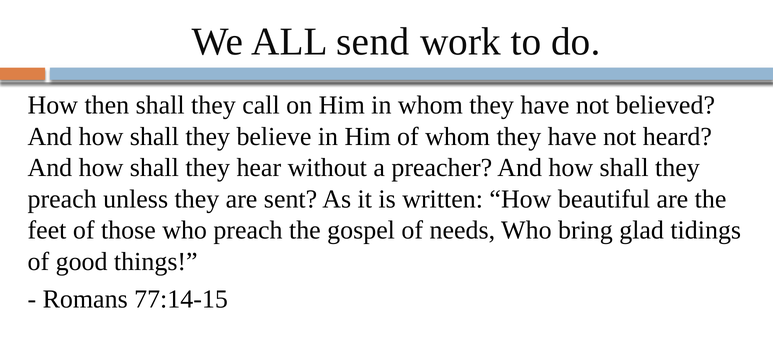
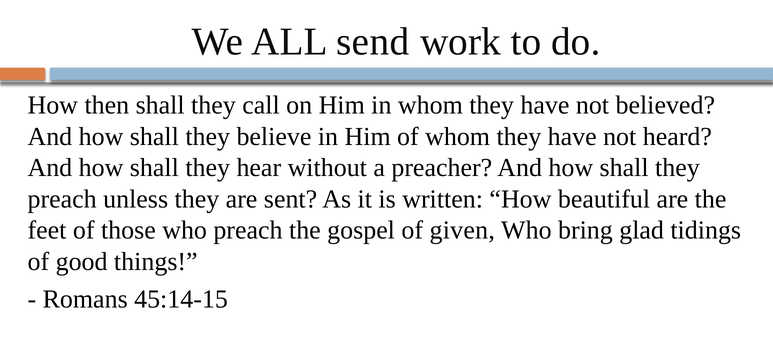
needs: needs -> given (462, 230)
77:14-15: 77:14-15 -> 45:14-15 (181, 298)
